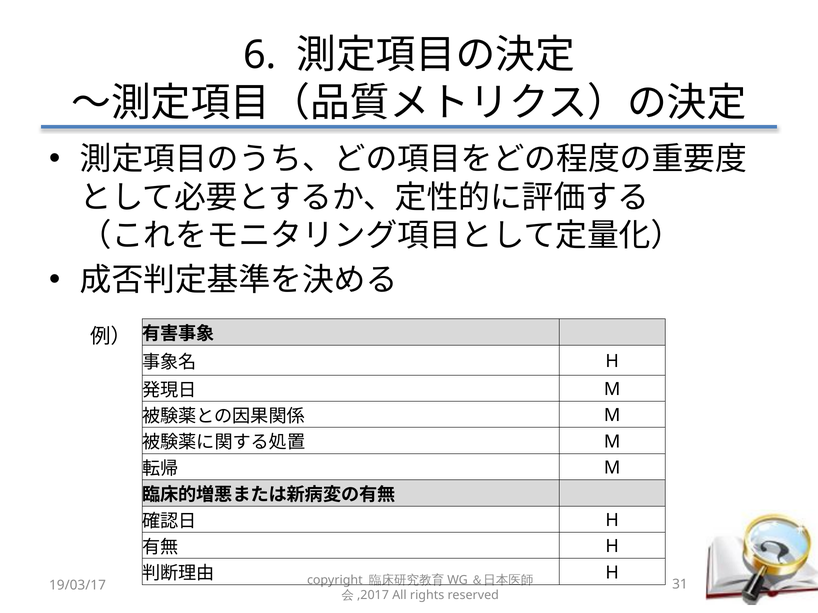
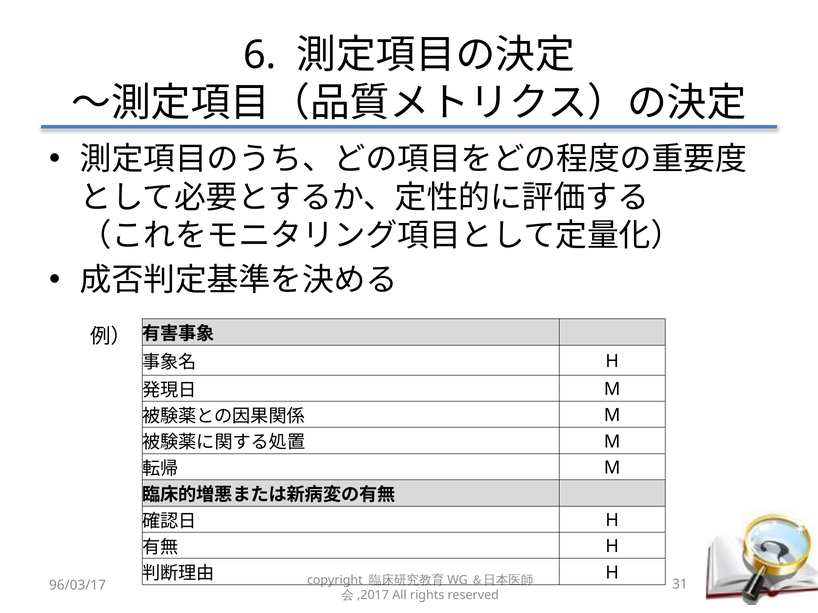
19/03/17: 19/03/17 -> 96/03/17 (78, 586)
